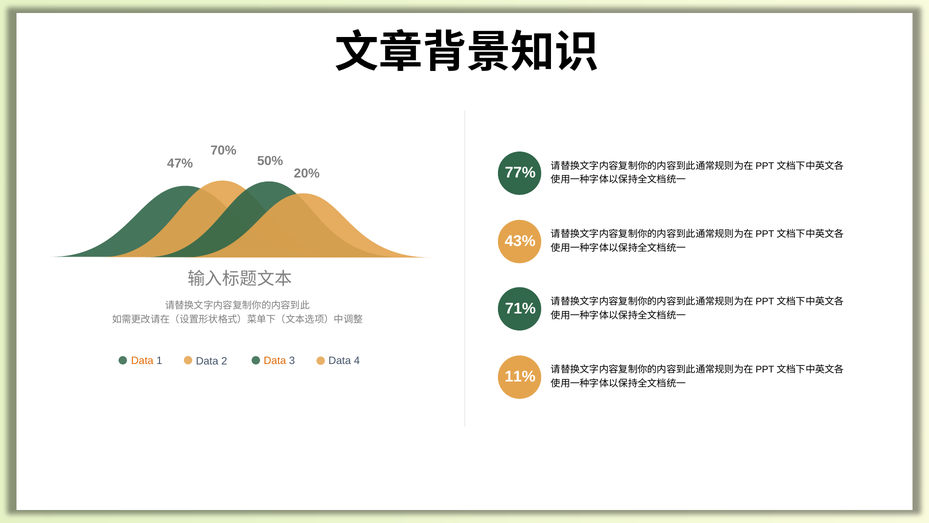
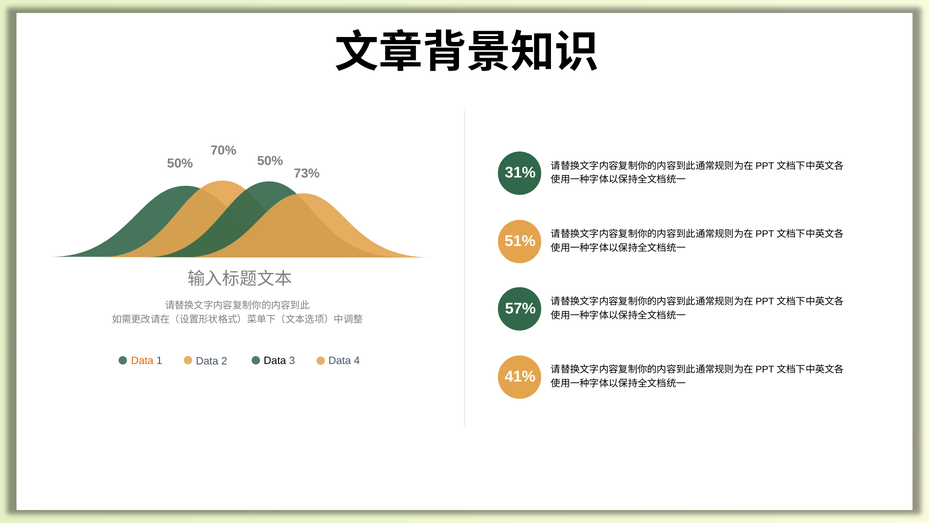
47%: 47% -> 50% (180, 163)
77%: 77% -> 31% (520, 173)
20%: 20% -> 73% (307, 173)
43%: 43% -> 51% (520, 241)
71%: 71% -> 57% (520, 308)
Data colour: orange -> black (275, 361)
11%: 11% -> 41% (520, 377)
